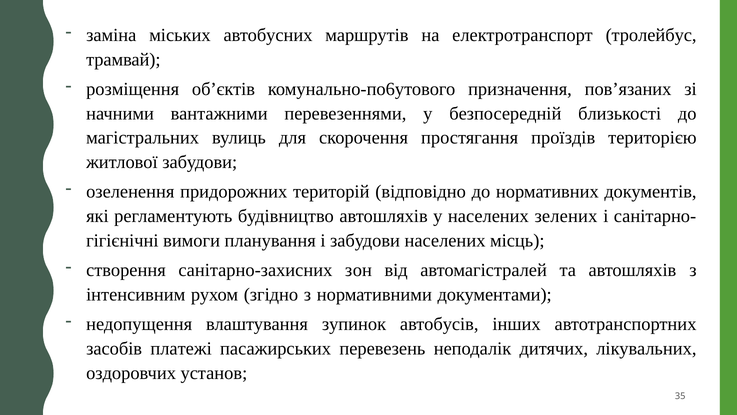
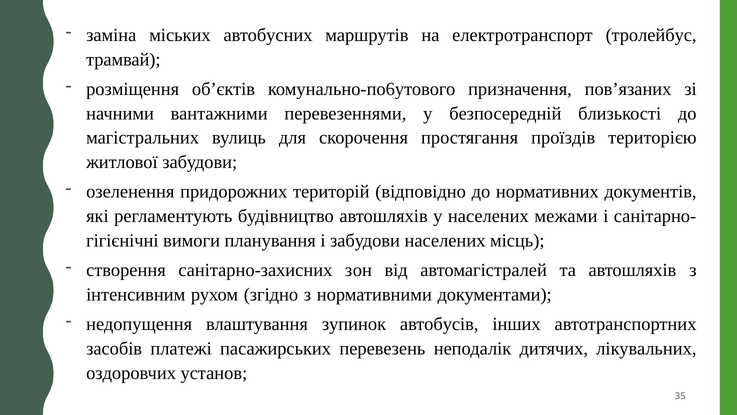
зелених: зелених -> межами (566, 216)
